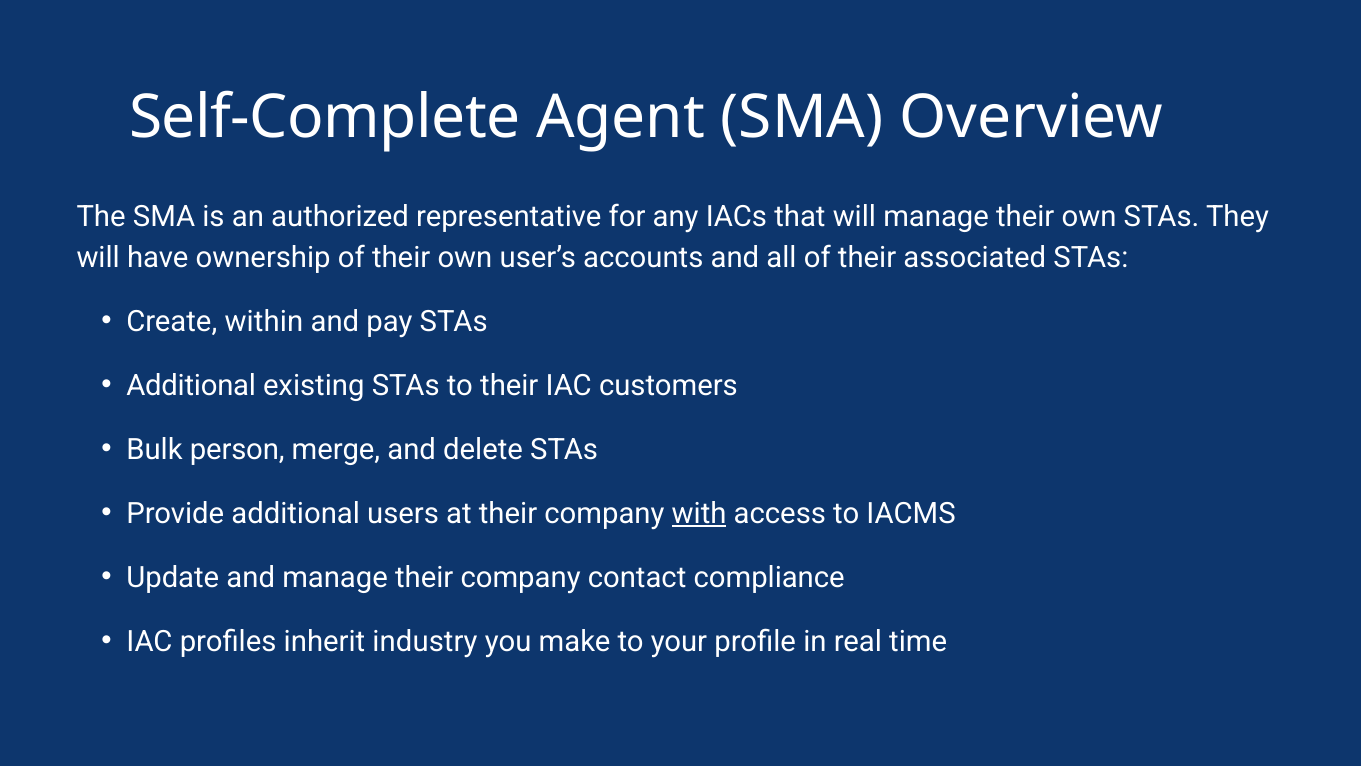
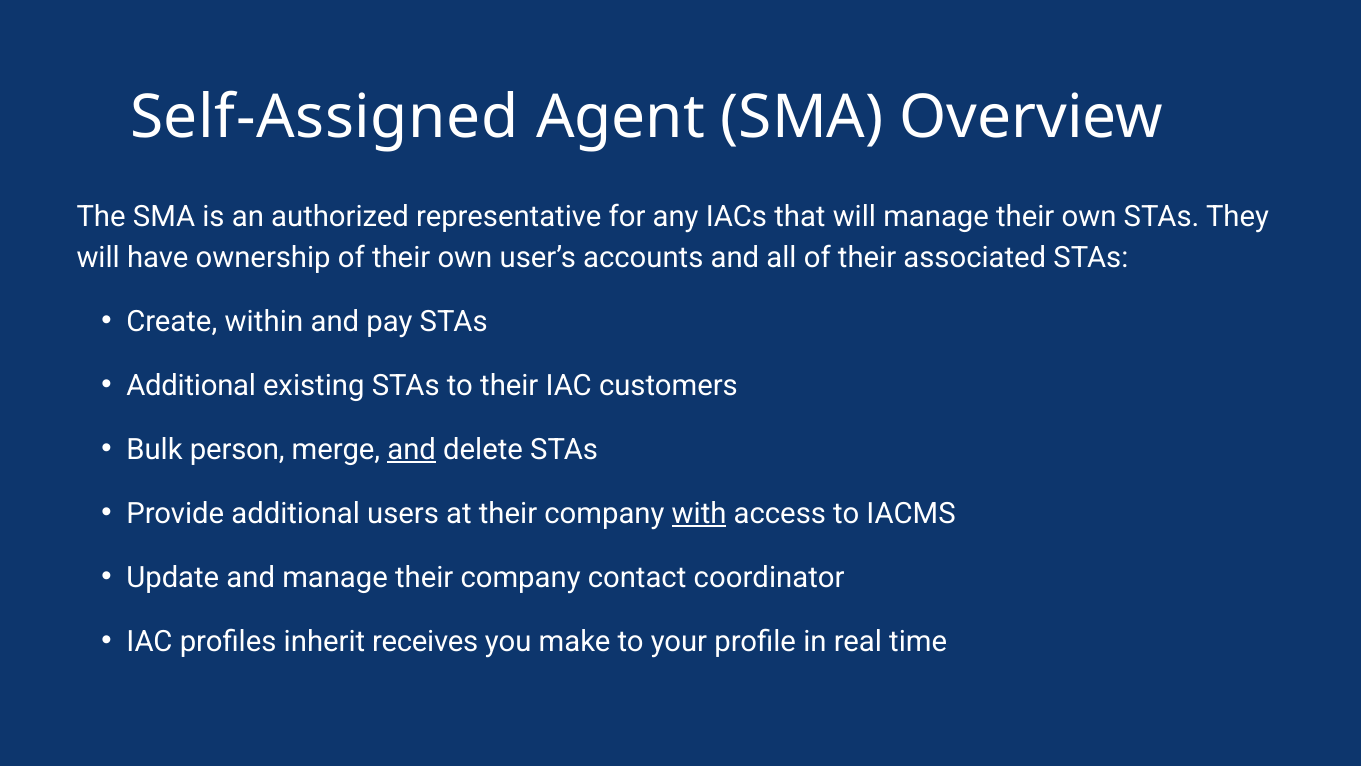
Self-Complete: Self-Complete -> Self-Assigned (324, 117)
and underline: none -> present (412, 449)
compliance: compliance -> coordinator (769, 577)
industry: industry -> receives (425, 641)
